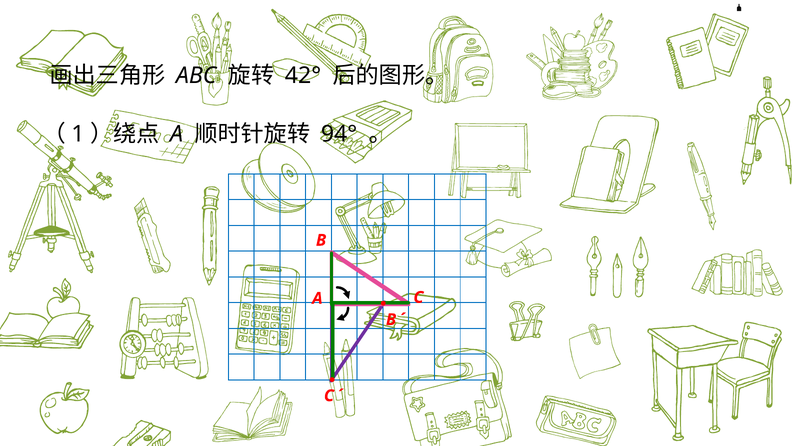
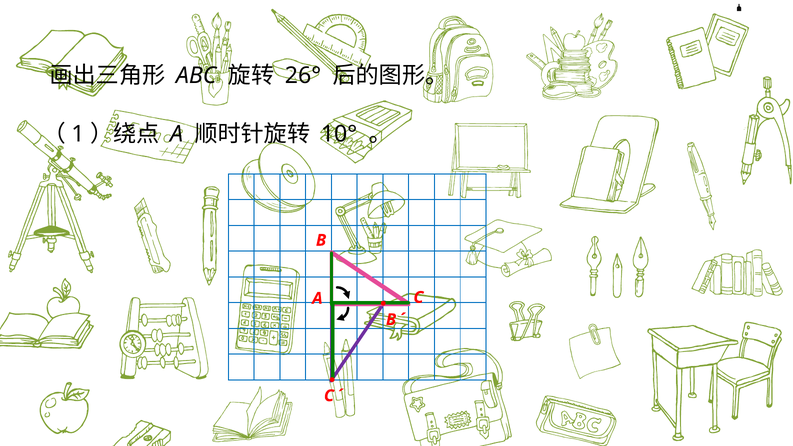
42°: 42° -> 26° (303, 75)
94°: 94° -> 10° (339, 134)
